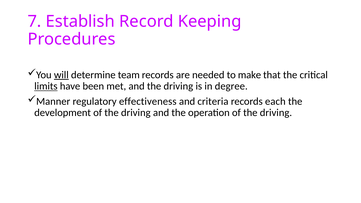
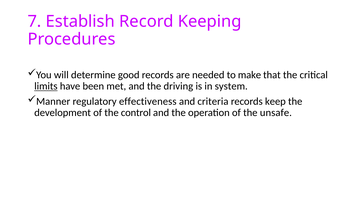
will underline: present -> none (61, 75)
team: team -> good (129, 75)
degree: degree -> system (231, 86)
each: each -> keep (275, 101)
development of the driving: driving -> control (136, 113)
operation of the driving: driving -> unsafe (276, 113)
